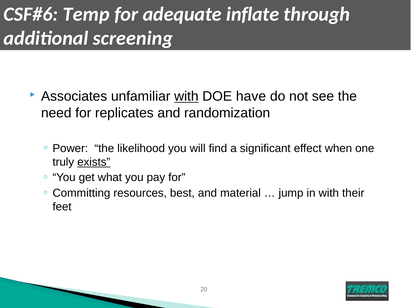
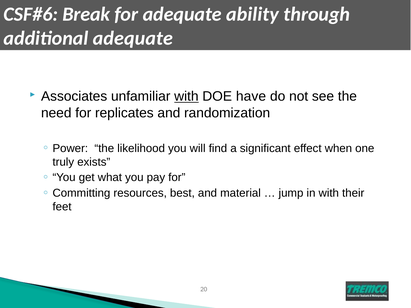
Temp: Temp -> Break (86, 14)
inflate: inflate -> ability (253, 14)
additional screening: screening -> adequate (133, 38)
exists underline: present -> none (94, 162)
